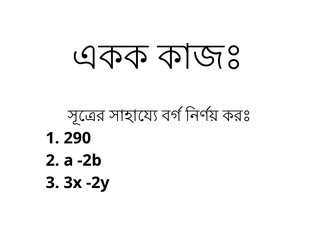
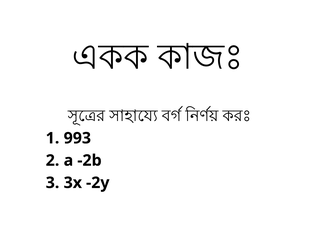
290: 290 -> 993 (77, 138)
